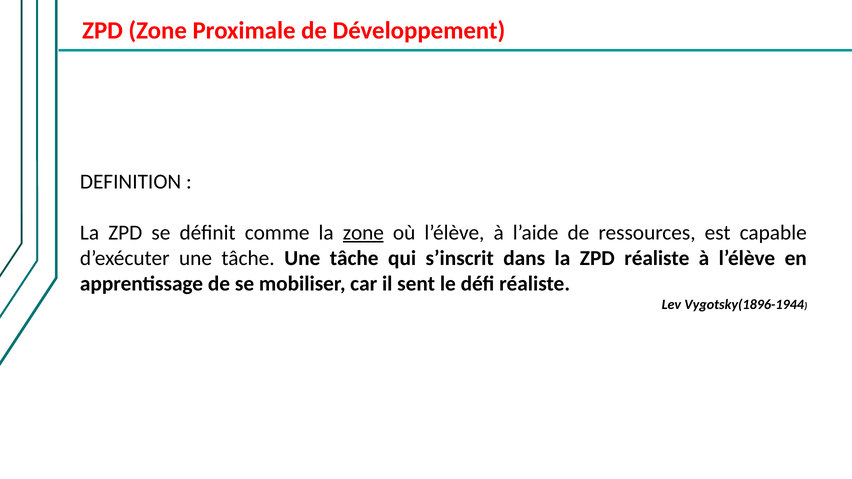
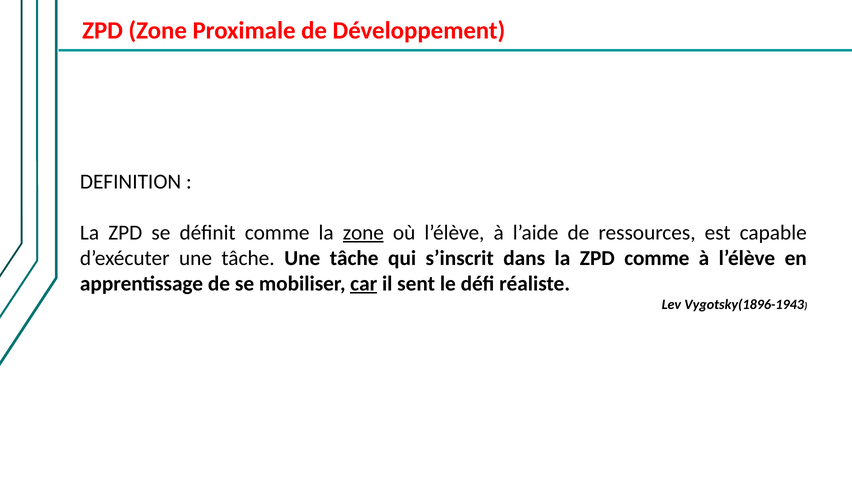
ZPD réaliste: réaliste -> comme (657, 258)
car underline: none -> present (364, 284)
Vygotsky(1896-1944: Vygotsky(1896-1944 -> Vygotsky(1896-1943 (744, 305)
